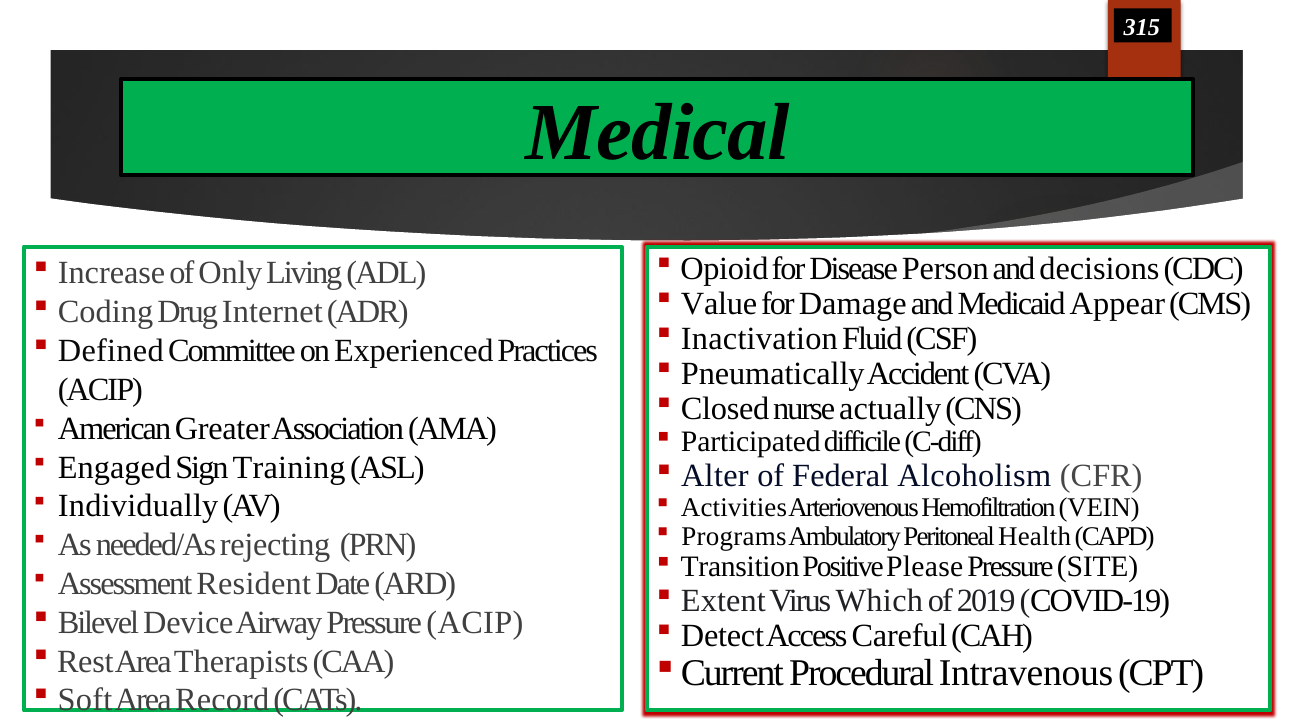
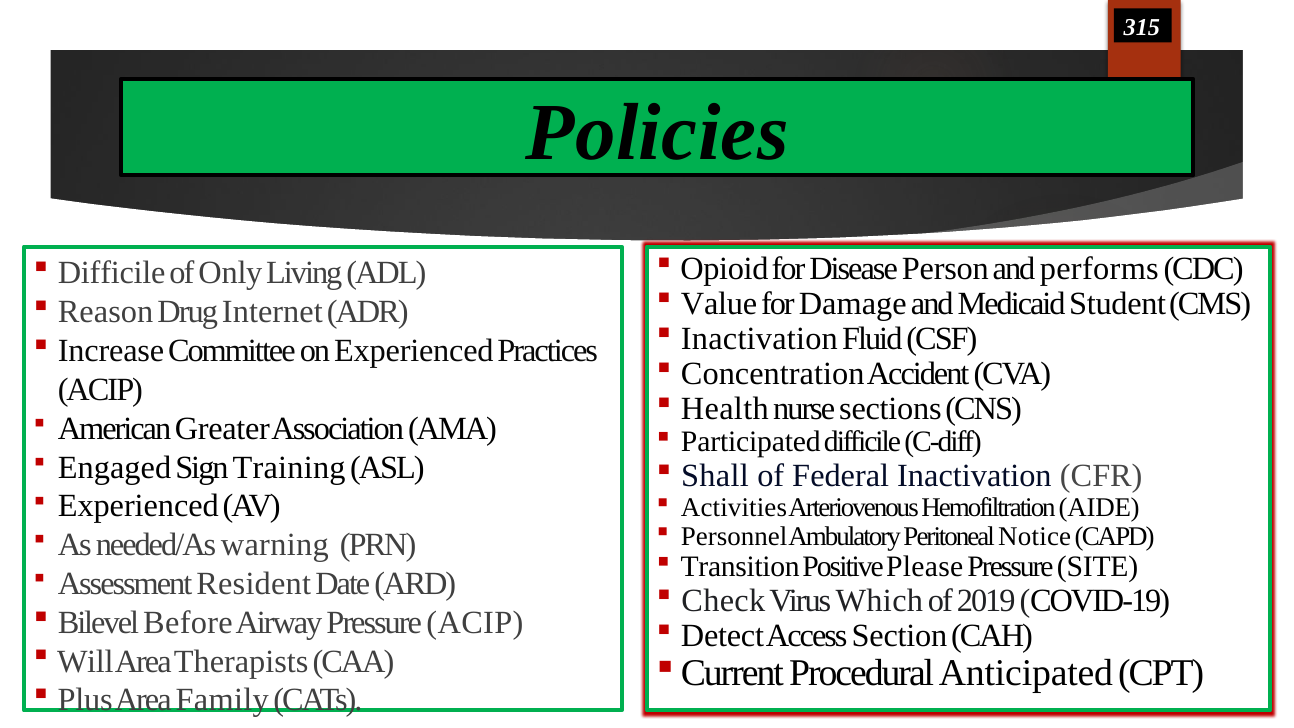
Medical: Medical -> Policies (657, 133)
decisions: decisions -> performs (1099, 269)
Increase: Increase -> Difficile (112, 273)
Appear: Appear -> Student (1118, 304)
Coding: Coding -> Reason (106, 312)
Defined: Defined -> Increase (111, 351)
Pneumatically: Pneumatically -> Concentration (773, 374)
Closed: Closed -> Health (725, 408)
actually: actually -> sections (890, 408)
Alter: Alter -> Shall (715, 475)
Federal Alcoholism: Alcoholism -> Inactivation (974, 475)
Individually: Individually -> Experienced (138, 506)
VEIN: VEIN -> AIDE (1099, 507)
Programs: Programs -> Personnel (734, 537)
Health: Health -> Notice (1035, 537)
rejecting: rejecting -> warning (275, 545)
Extent: Extent -> Check (723, 601)
Device: Device -> Before (188, 623)
Careful: Careful -> Section (899, 635)
Rest: Rest -> Will (85, 661)
Intravenous: Intravenous -> Anticipated (1026, 673)
Soft: Soft -> Plus (85, 700)
Record: Record -> Family (222, 700)
